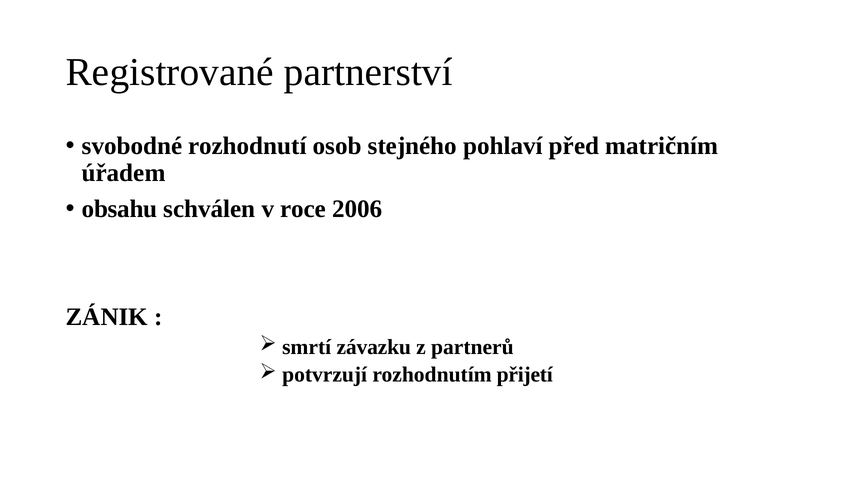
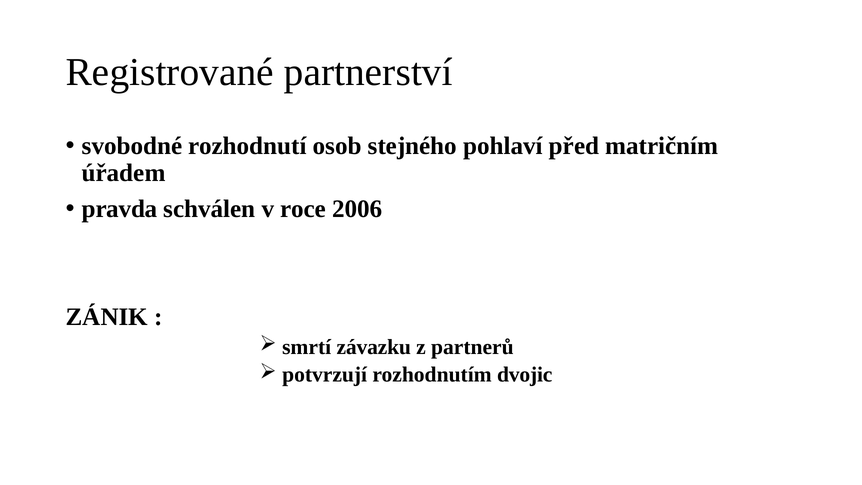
obsahu: obsahu -> pravda (120, 209)
přijetí: přijetí -> dvojic (525, 375)
